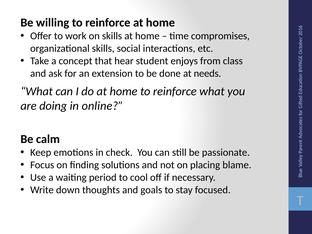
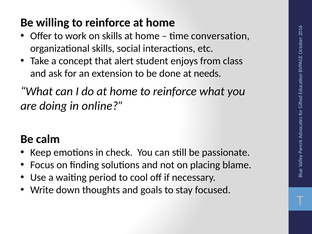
compromises: compromises -> conversation (220, 36)
hear: hear -> alert (124, 61)
